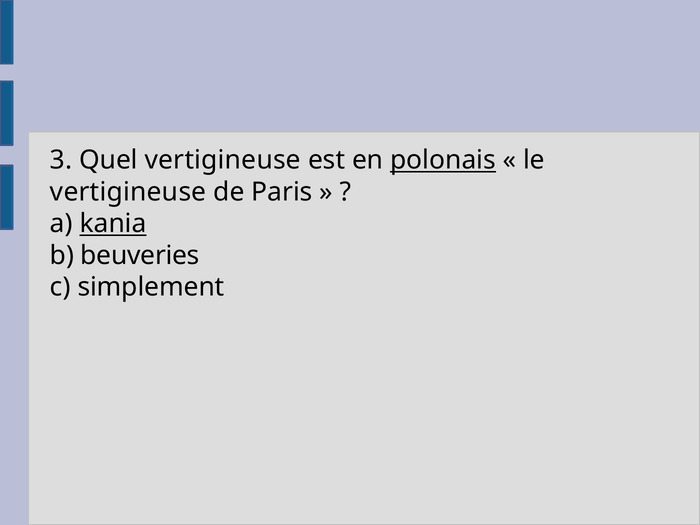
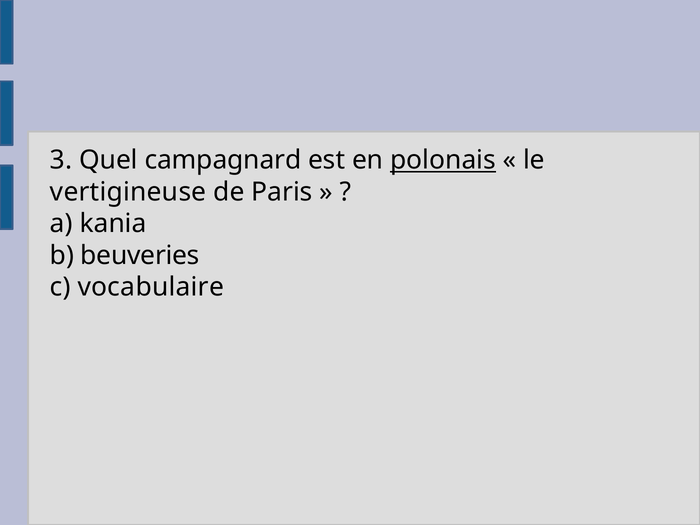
Quel vertigineuse: vertigineuse -> campagnard (223, 160)
kania underline: present -> none (113, 224)
simplement: simplement -> vocabulaire (151, 287)
